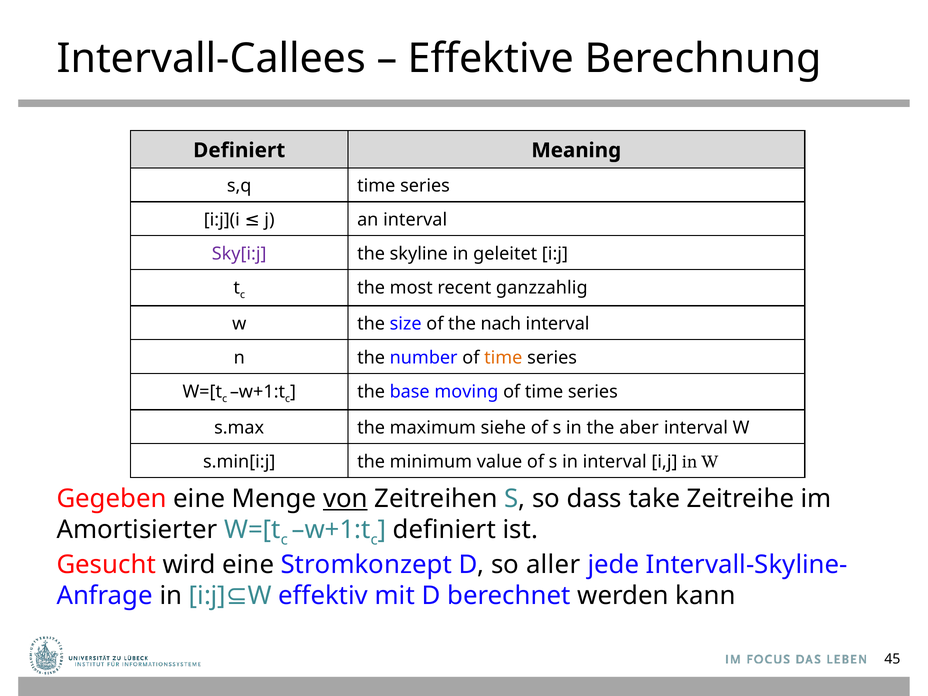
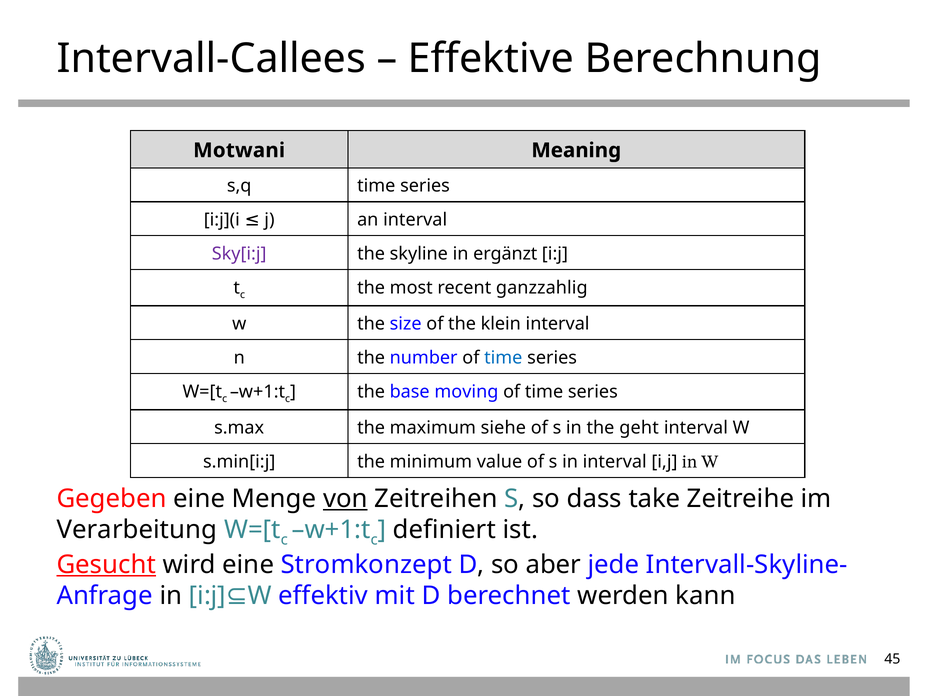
Definiert: Definiert -> Motwani (239, 150)
geleitet: geleitet -> ergänzt (505, 254)
nach: nach -> klein (501, 324)
time colour: orange -> blue (503, 358)
aber: aber -> geht (639, 428)
Amortisierter: Amortisierter -> Verarbeitung (137, 530)
Gesucht underline: none -> present (106, 565)
aller: aller -> aber (553, 565)
